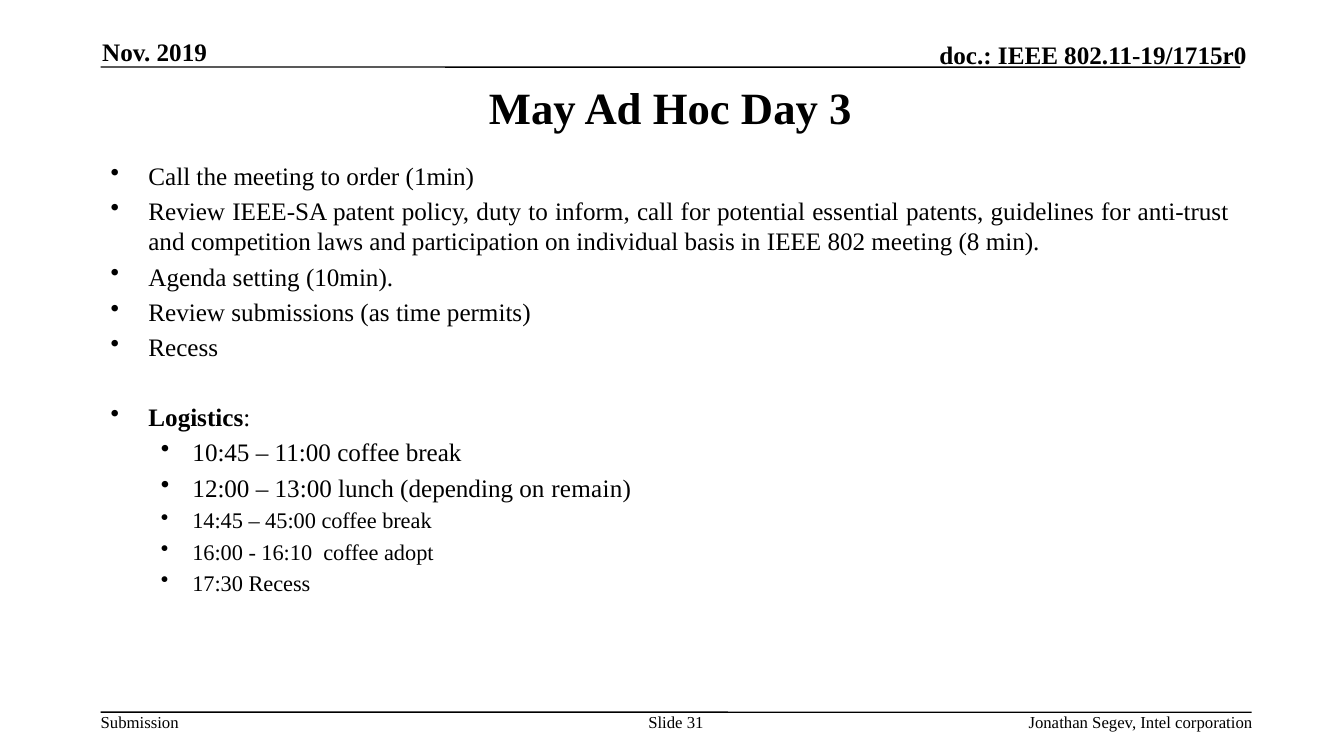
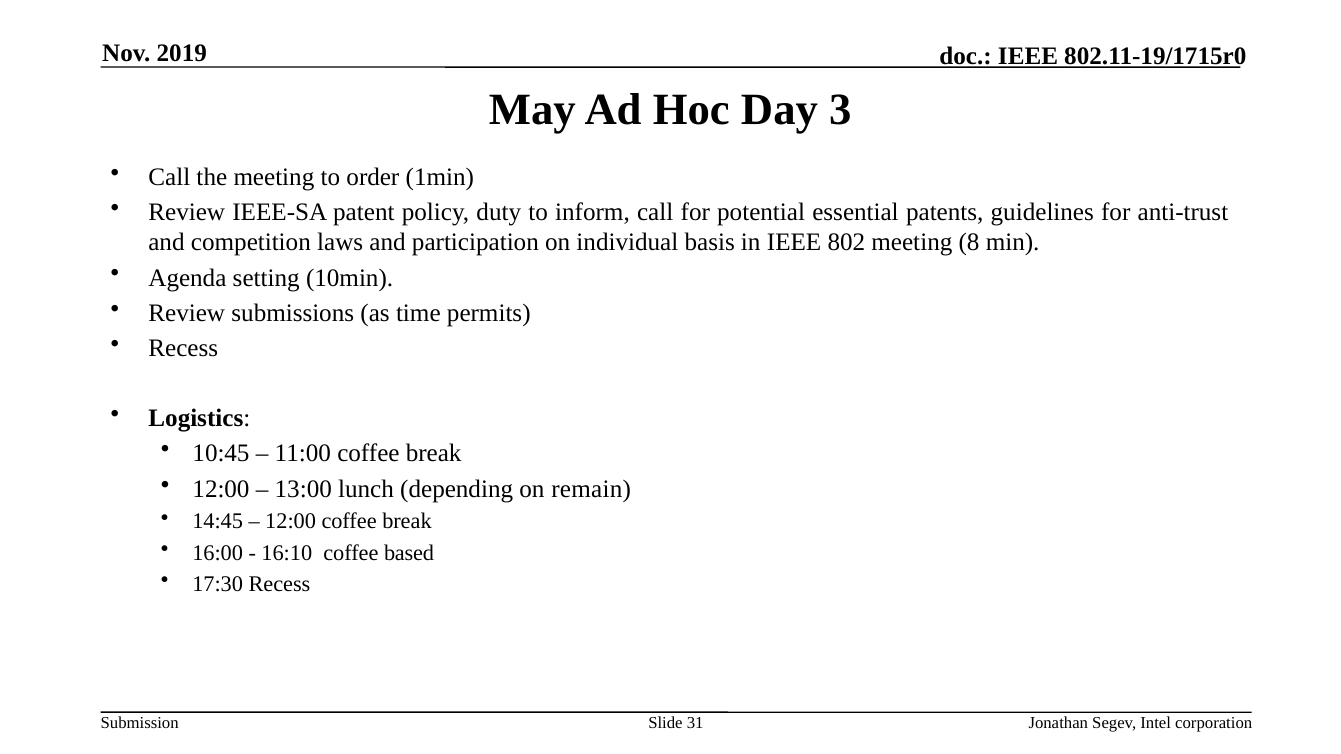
45:00: 45:00 -> 12:00 (291, 522)
adopt: adopt -> based (409, 553)
